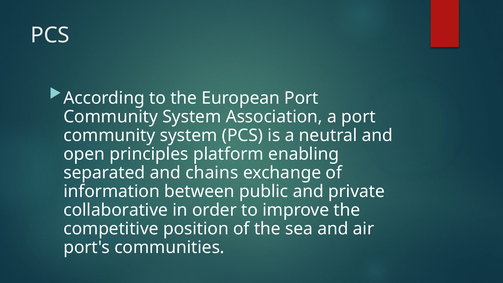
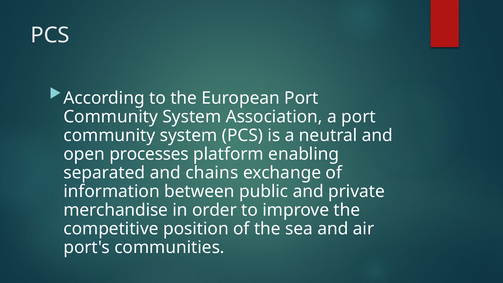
principles: principles -> processes (149, 154)
collaborative: collaborative -> merchandise (116, 210)
